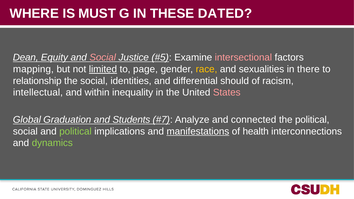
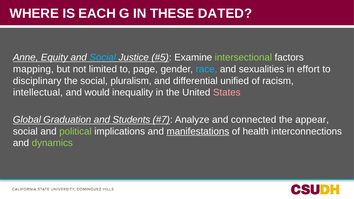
MUST: MUST -> EACH (97, 14)
Dean: Dean -> Anne (26, 58)
Social colour: pink -> light blue (103, 58)
intersectional colour: pink -> light green (243, 58)
limited underline: present -> none (103, 69)
race colour: yellow -> light blue (206, 69)
there: there -> effort (308, 69)
relationship: relationship -> disciplinary (37, 81)
identities: identities -> pluralism (131, 81)
should: should -> unified (235, 81)
within: within -> would (97, 93)
the political: political -> appear (312, 120)
